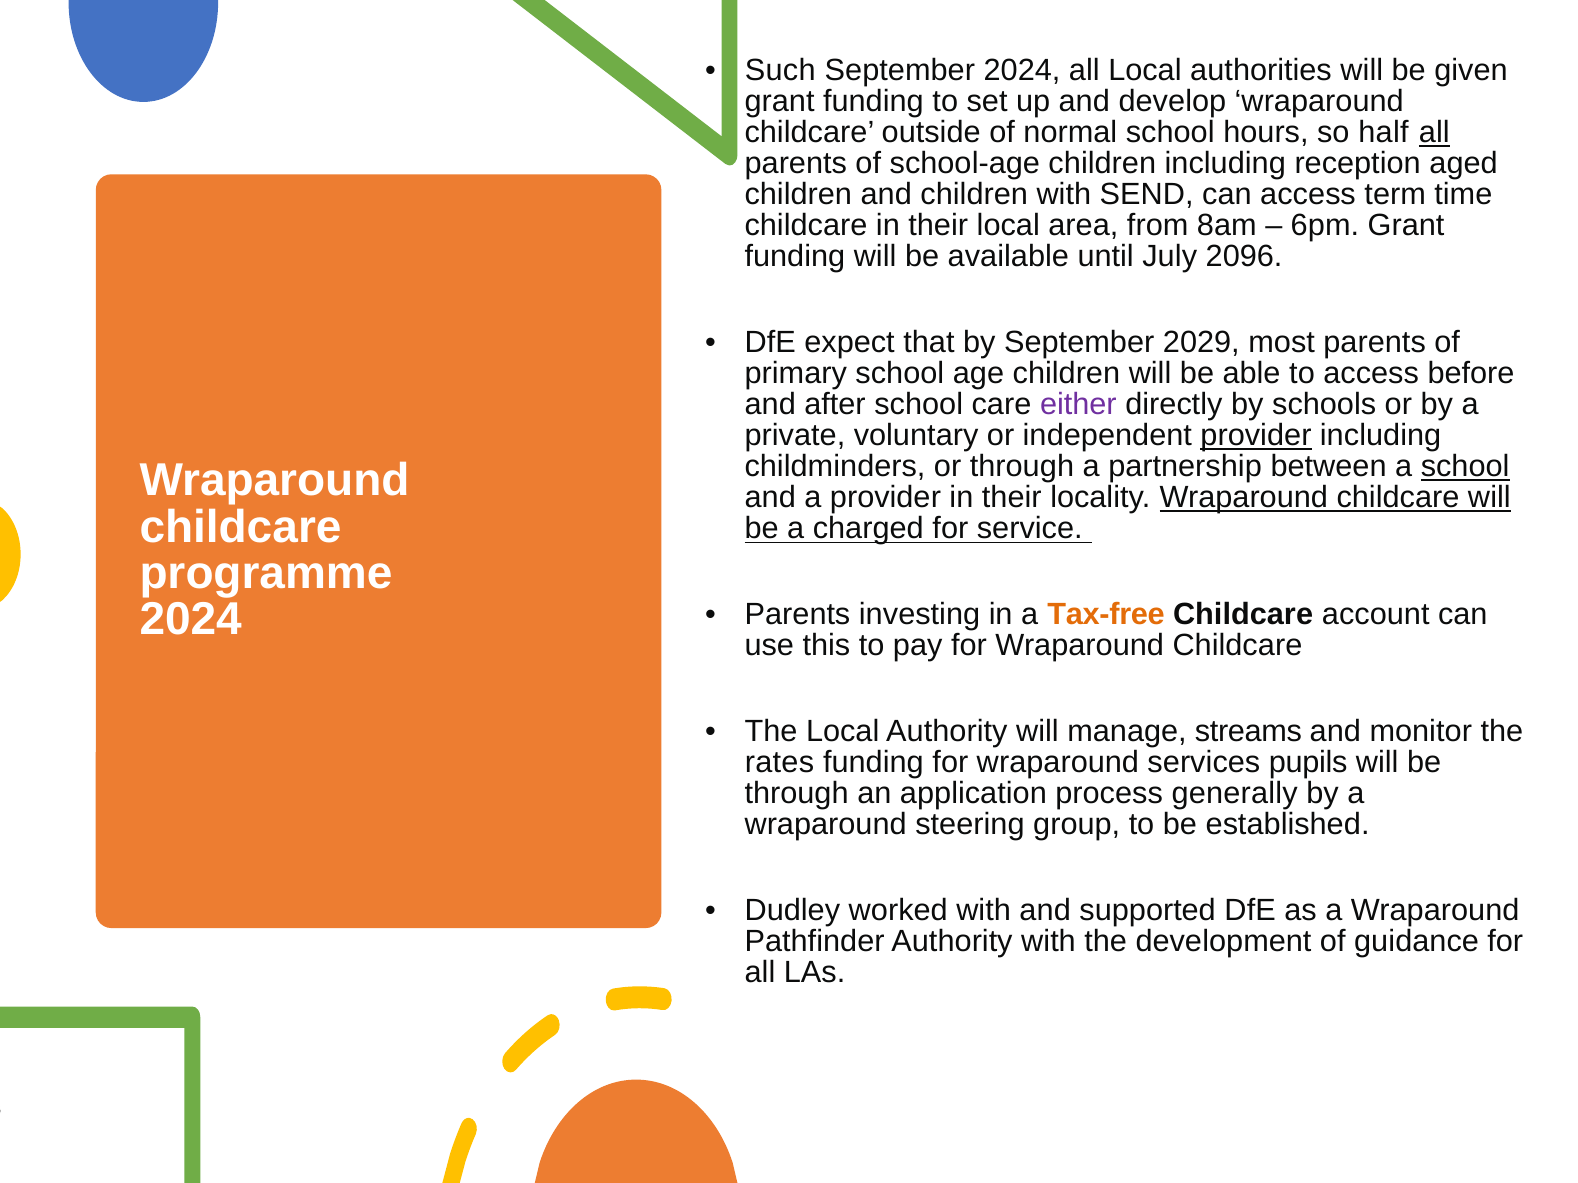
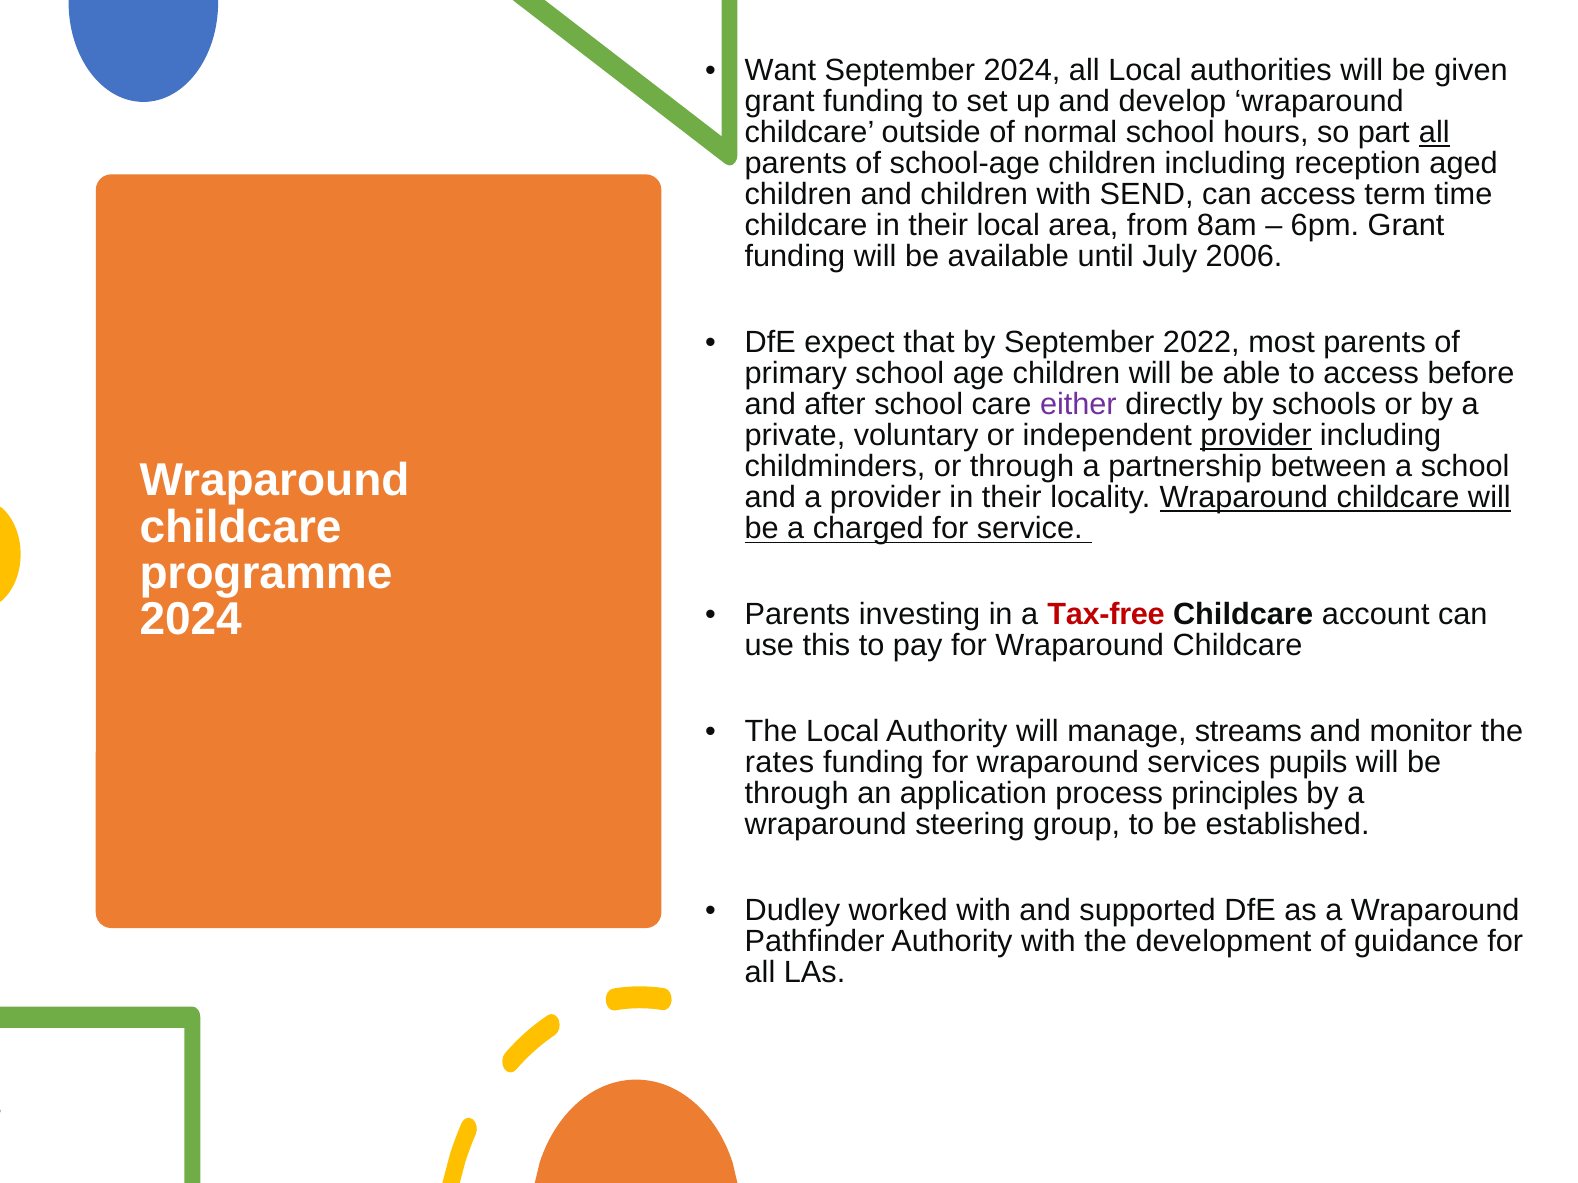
Such: Such -> Want (780, 70)
half: half -> part (1384, 133)
2096: 2096 -> 2006 (1244, 257)
2029: 2029 -> 2022 (1201, 343)
school underline: present -> none (1465, 467)
Tax-free colour: orange -> red (1106, 615)
generally: generally -> principles (1235, 794)
